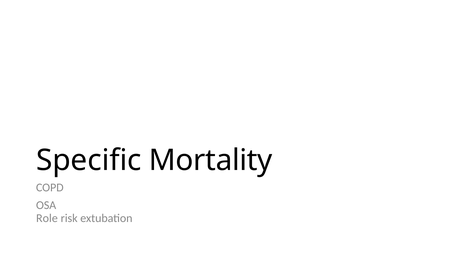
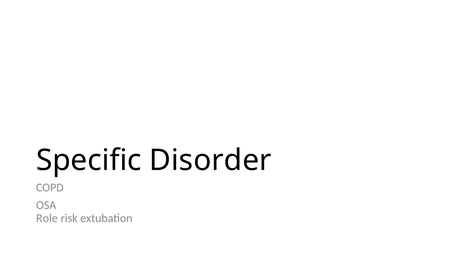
Mortality: Mortality -> Disorder (210, 160)
